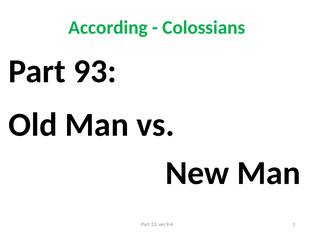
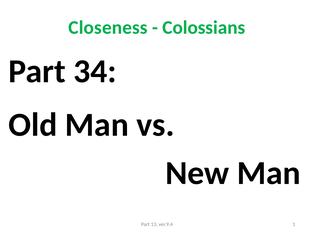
According: According -> Closeness (108, 28)
93: 93 -> 34 (95, 71)
